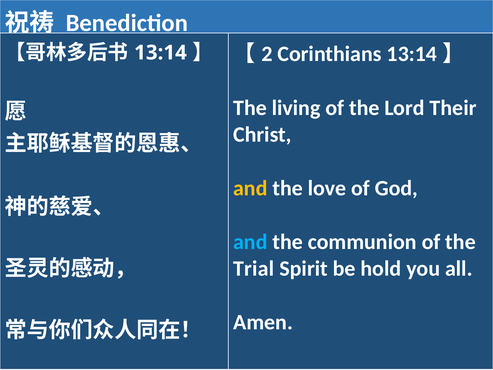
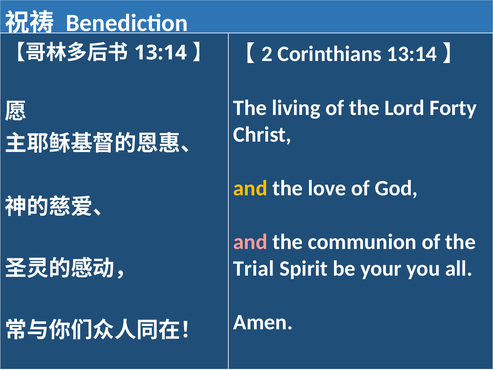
Their: Their -> Forty (453, 108)
and colour: light blue -> pink (250, 242)
hold: hold -> your (381, 268)
